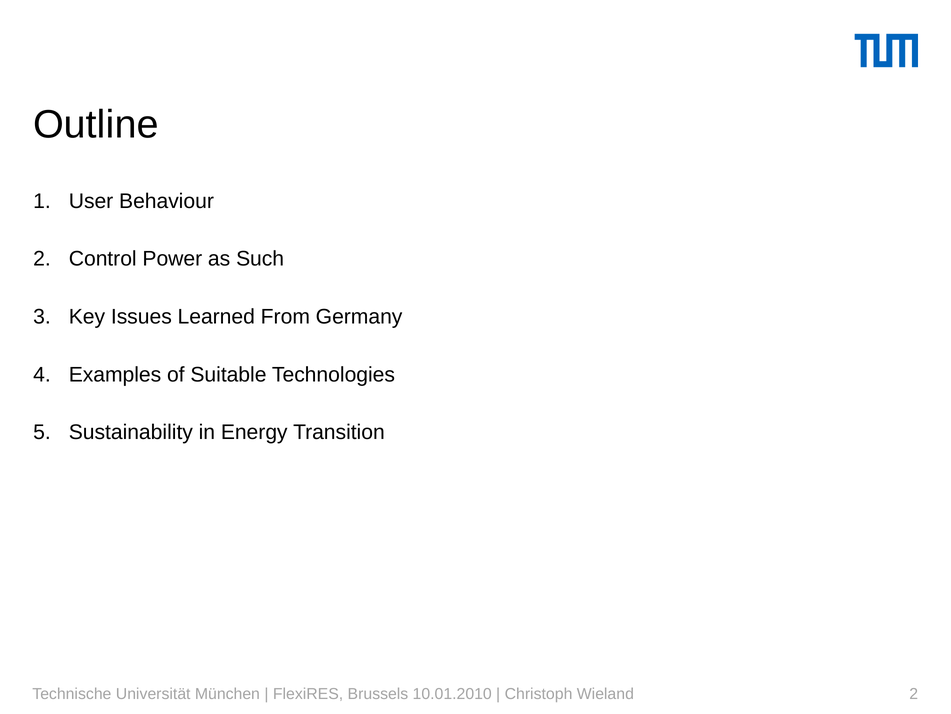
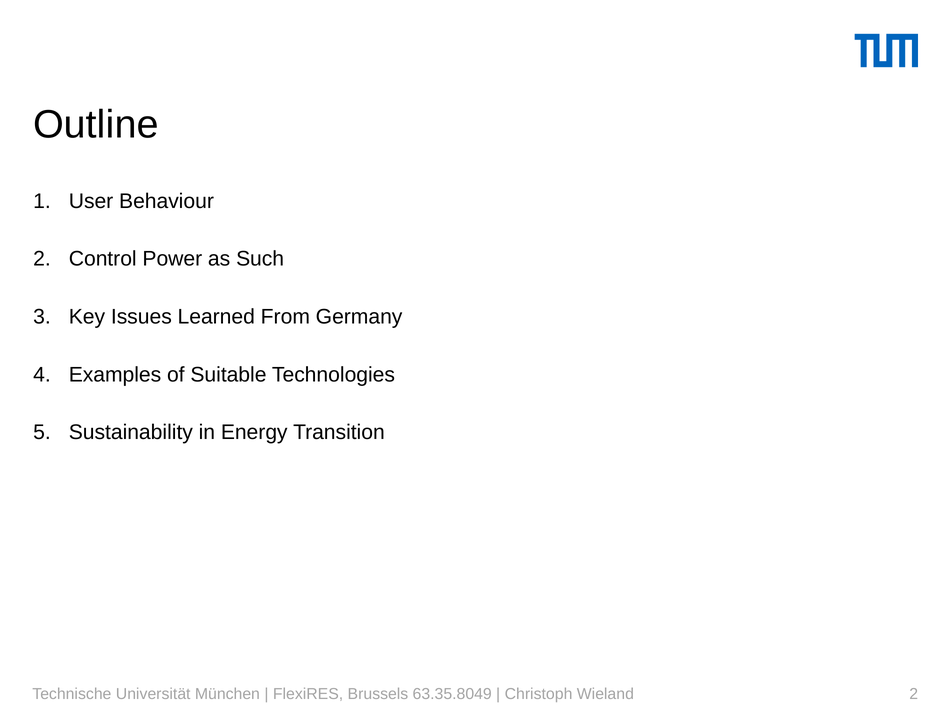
10.01.2010: 10.01.2010 -> 63.35.8049 (452, 693)
